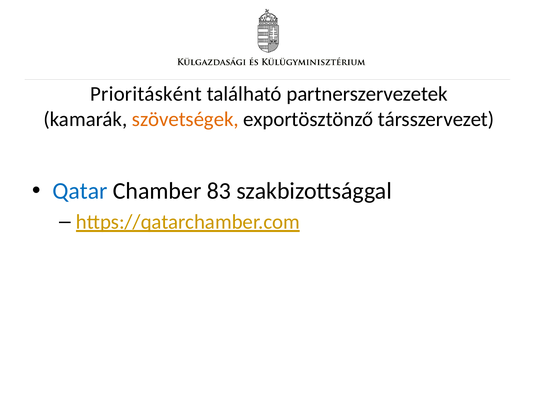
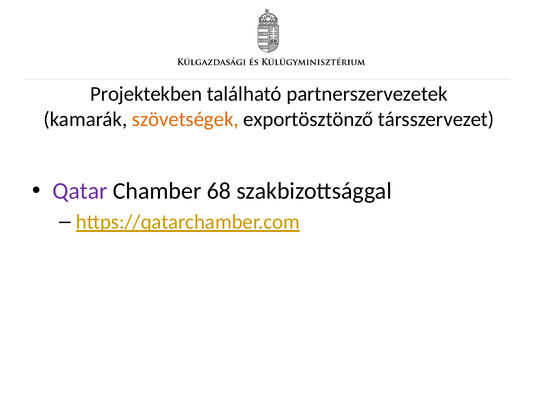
Prioritásként: Prioritásként -> Projektekben (146, 94)
Qatar colour: blue -> purple (80, 191)
83: 83 -> 68 (219, 191)
